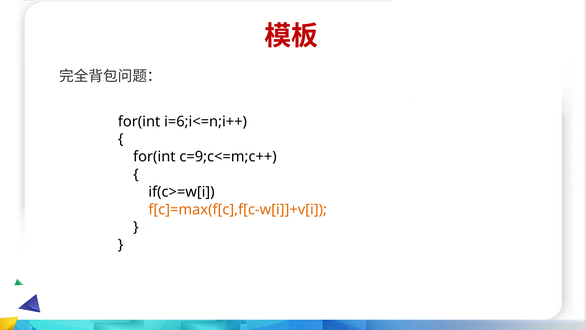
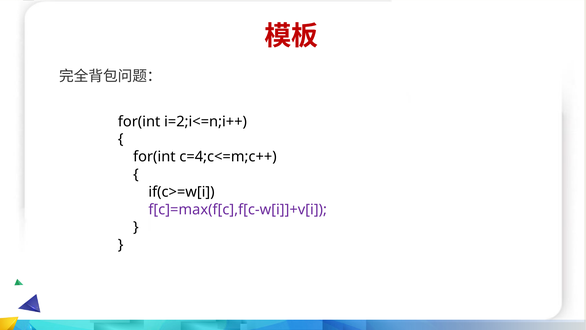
i=6;i<=n;i++: i=6;i<=n;i++ -> i=2;i<=n;i++ (206, 121)
c=9;c<=m;c++: c=9;c<=m;c++ -> c=4;c<=m;c++ (228, 157)
f[c]=max(f[c],f[c-w[i]]+v[i colour: orange -> purple (238, 209)
